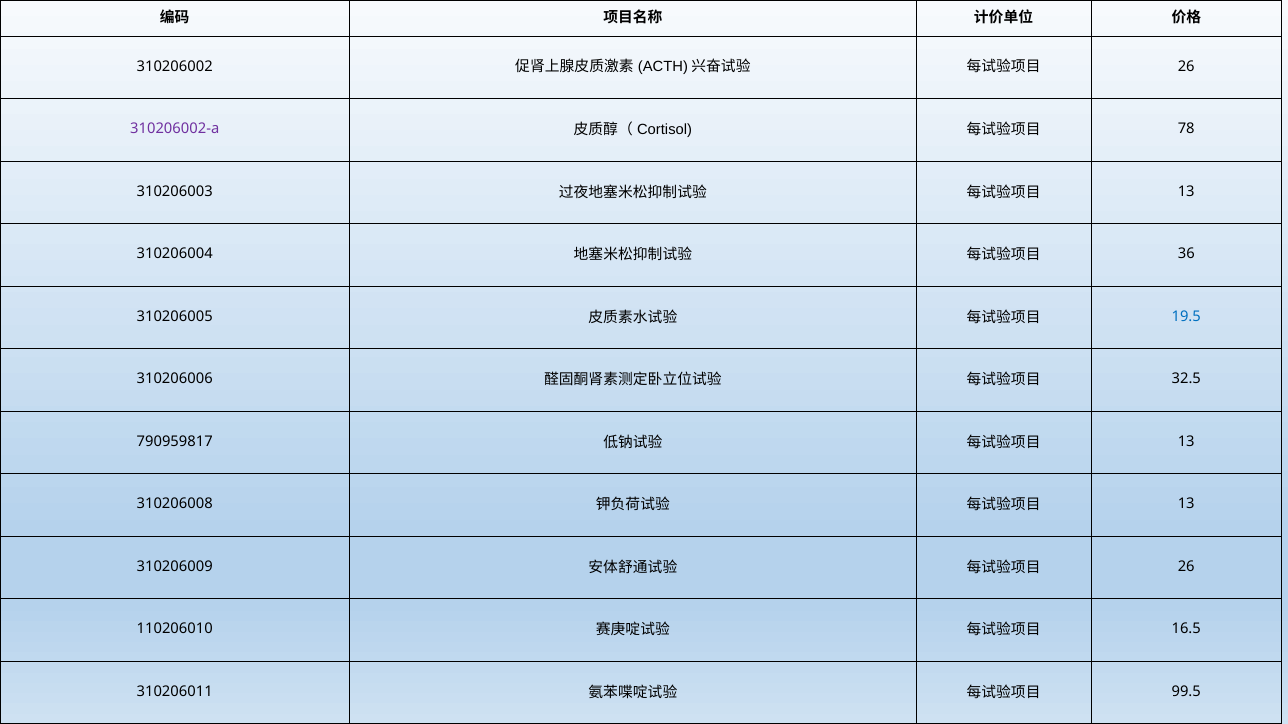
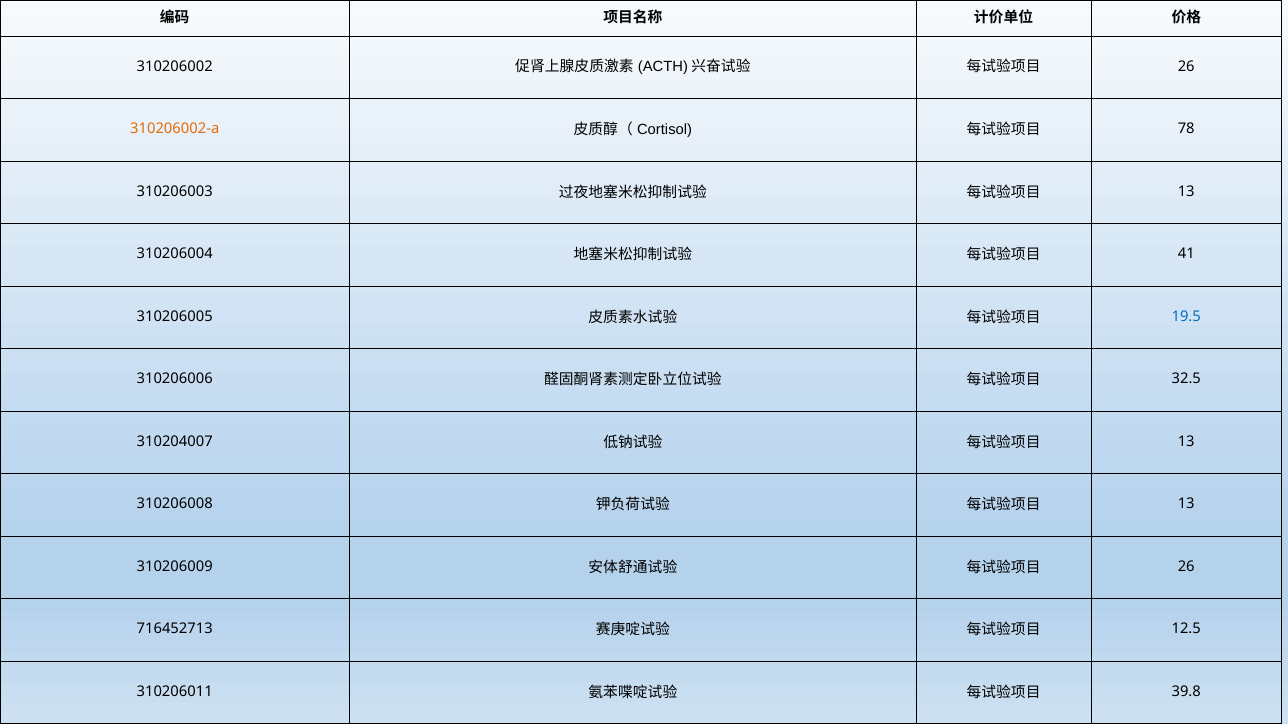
310206002-a colour: purple -> orange (175, 129)
36: 36 -> 41 (1186, 254)
790959817: 790959817 -> 310204007 (175, 442)
110206010: 110206010 -> 716452713 (175, 629)
16.5: 16.5 -> 12.5 (1186, 629)
99.5: 99.5 -> 39.8 (1186, 692)
